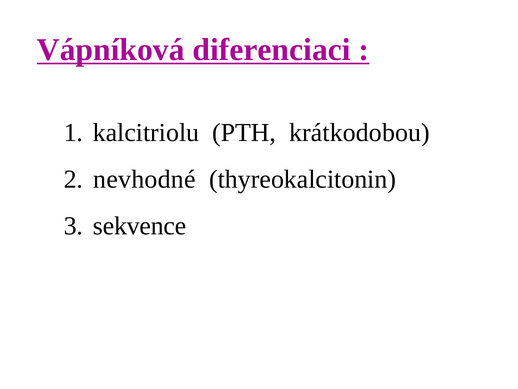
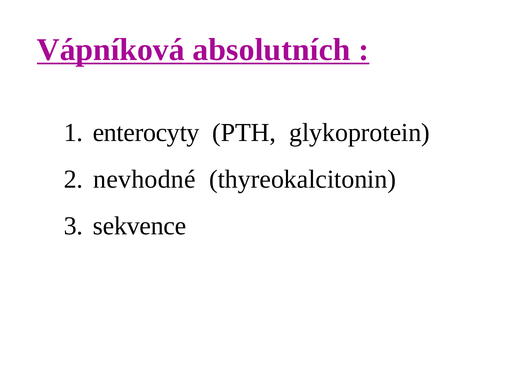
diferenciaci: diferenciaci -> absolutních (272, 50)
kalcitriolu: kalcitriolu -> enterocyty (146, 133)
krátkodobou: krátkodobou -> glykoprotein (359, 133)
